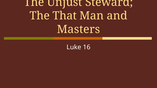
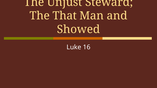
Masters: Masters -> Showed (78, 29)
